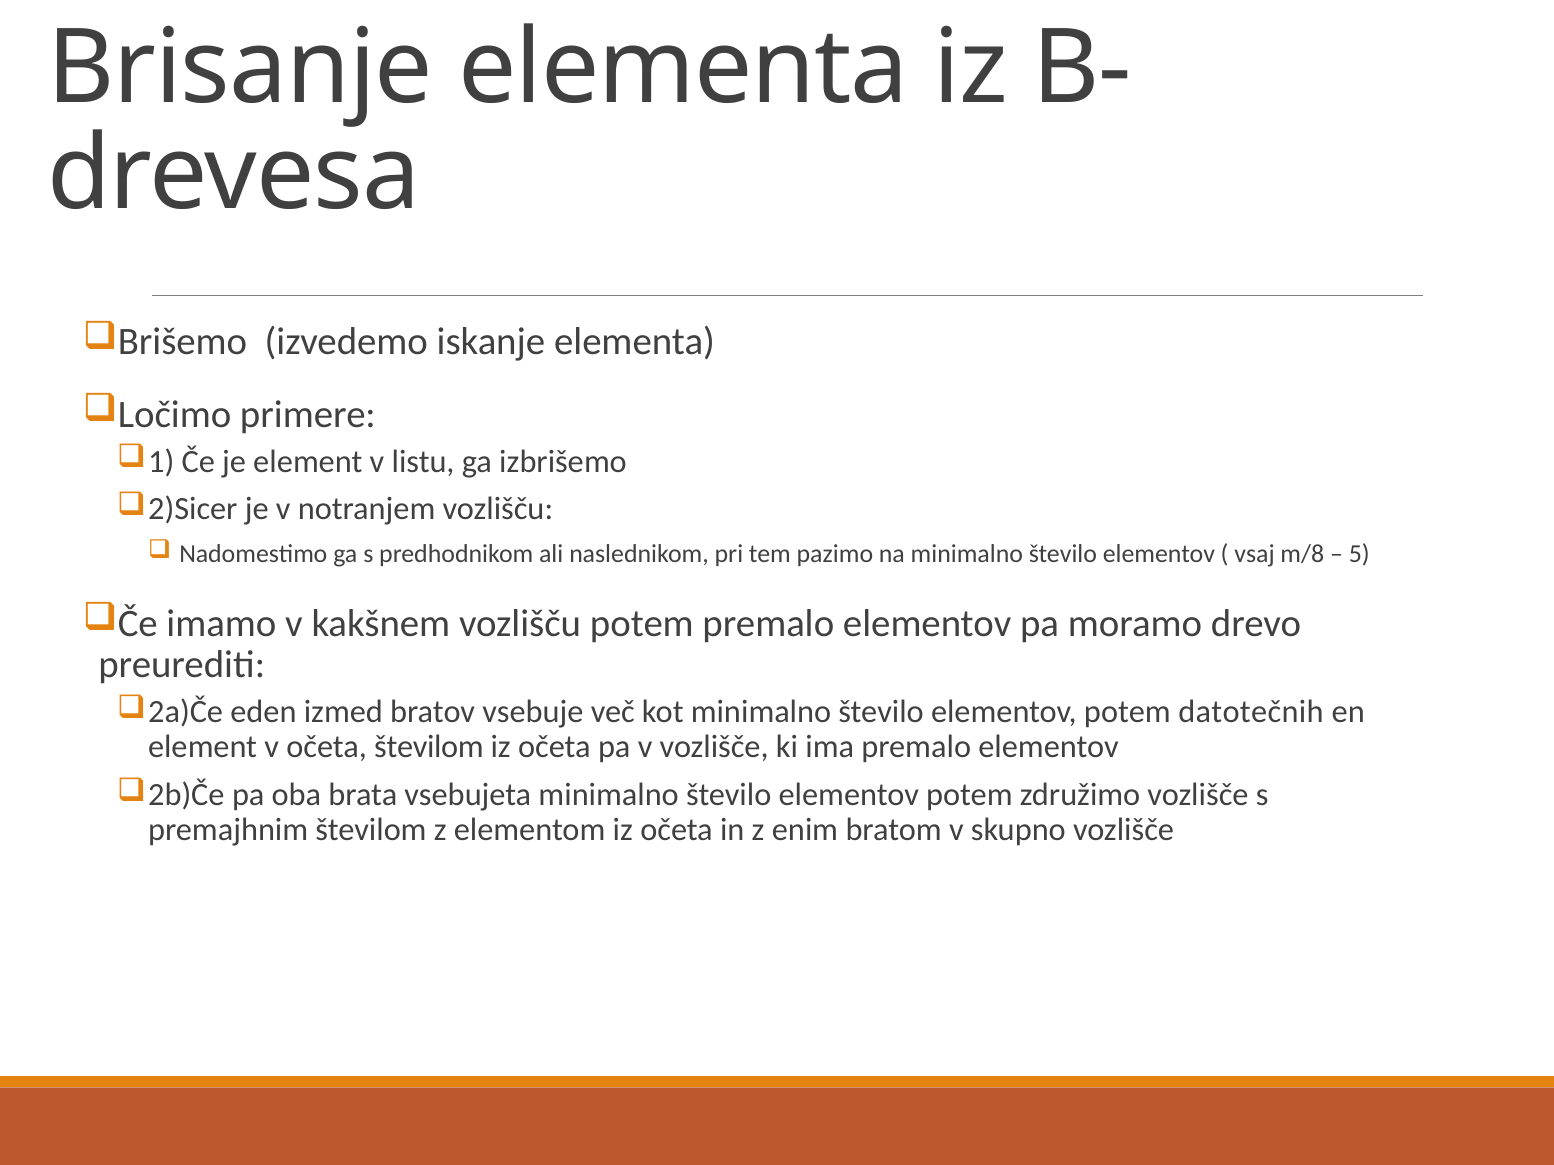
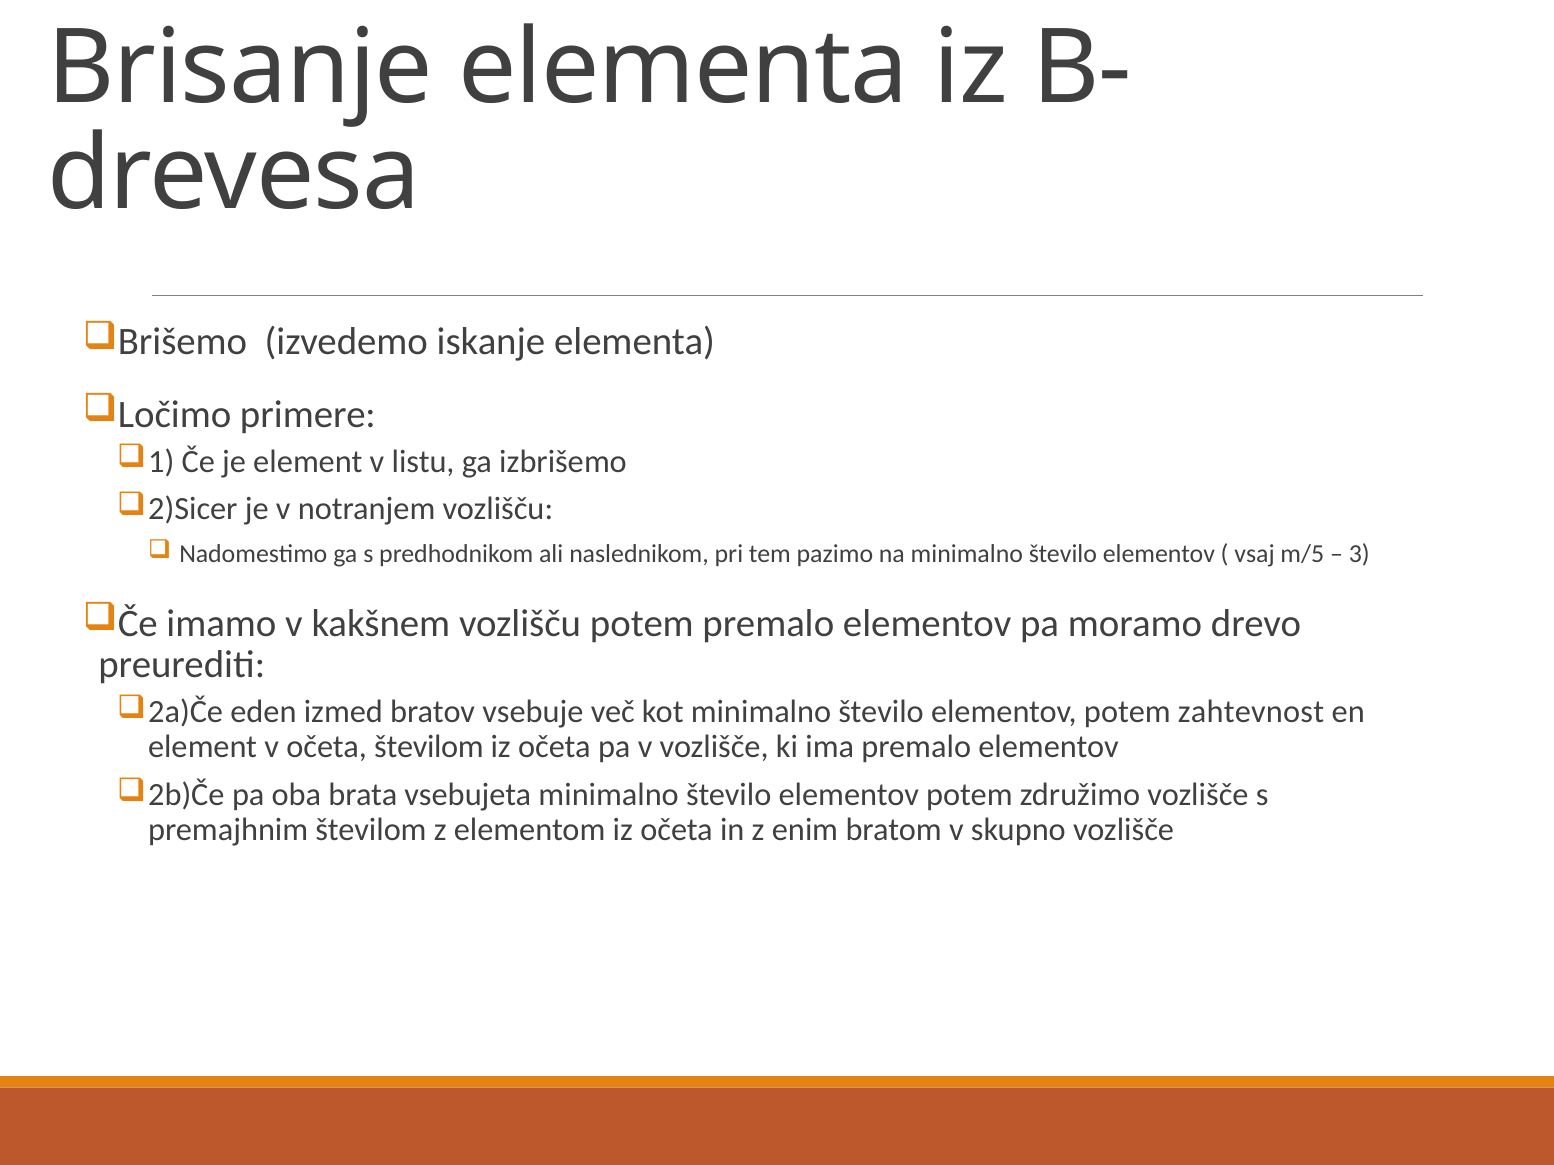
m/8: m/8 -> m/5 (1302, 554)
5: 5 -> 3 (1359, 554)
datotečnih: datotečnih -> zahtevnost (1251, 713)
